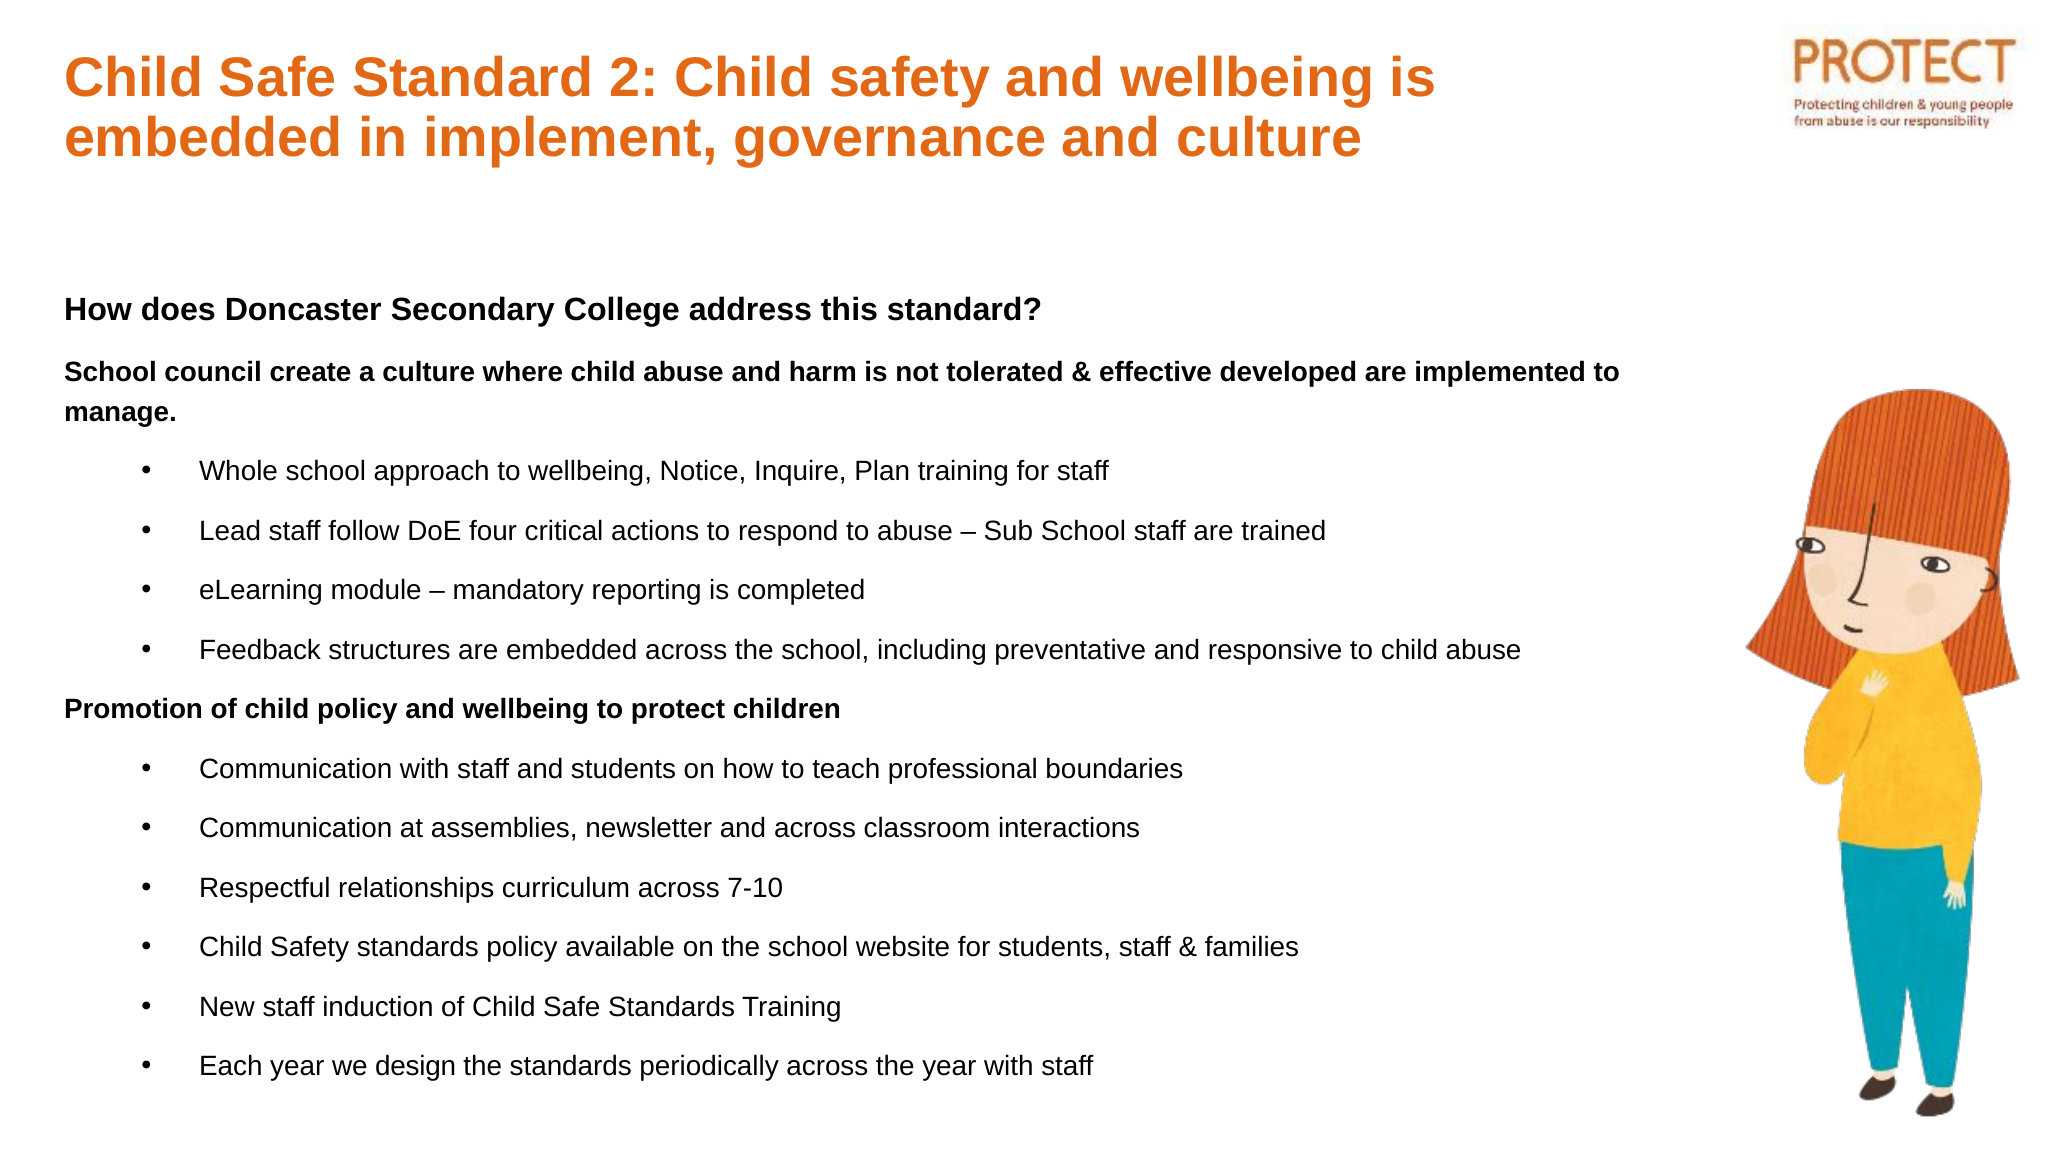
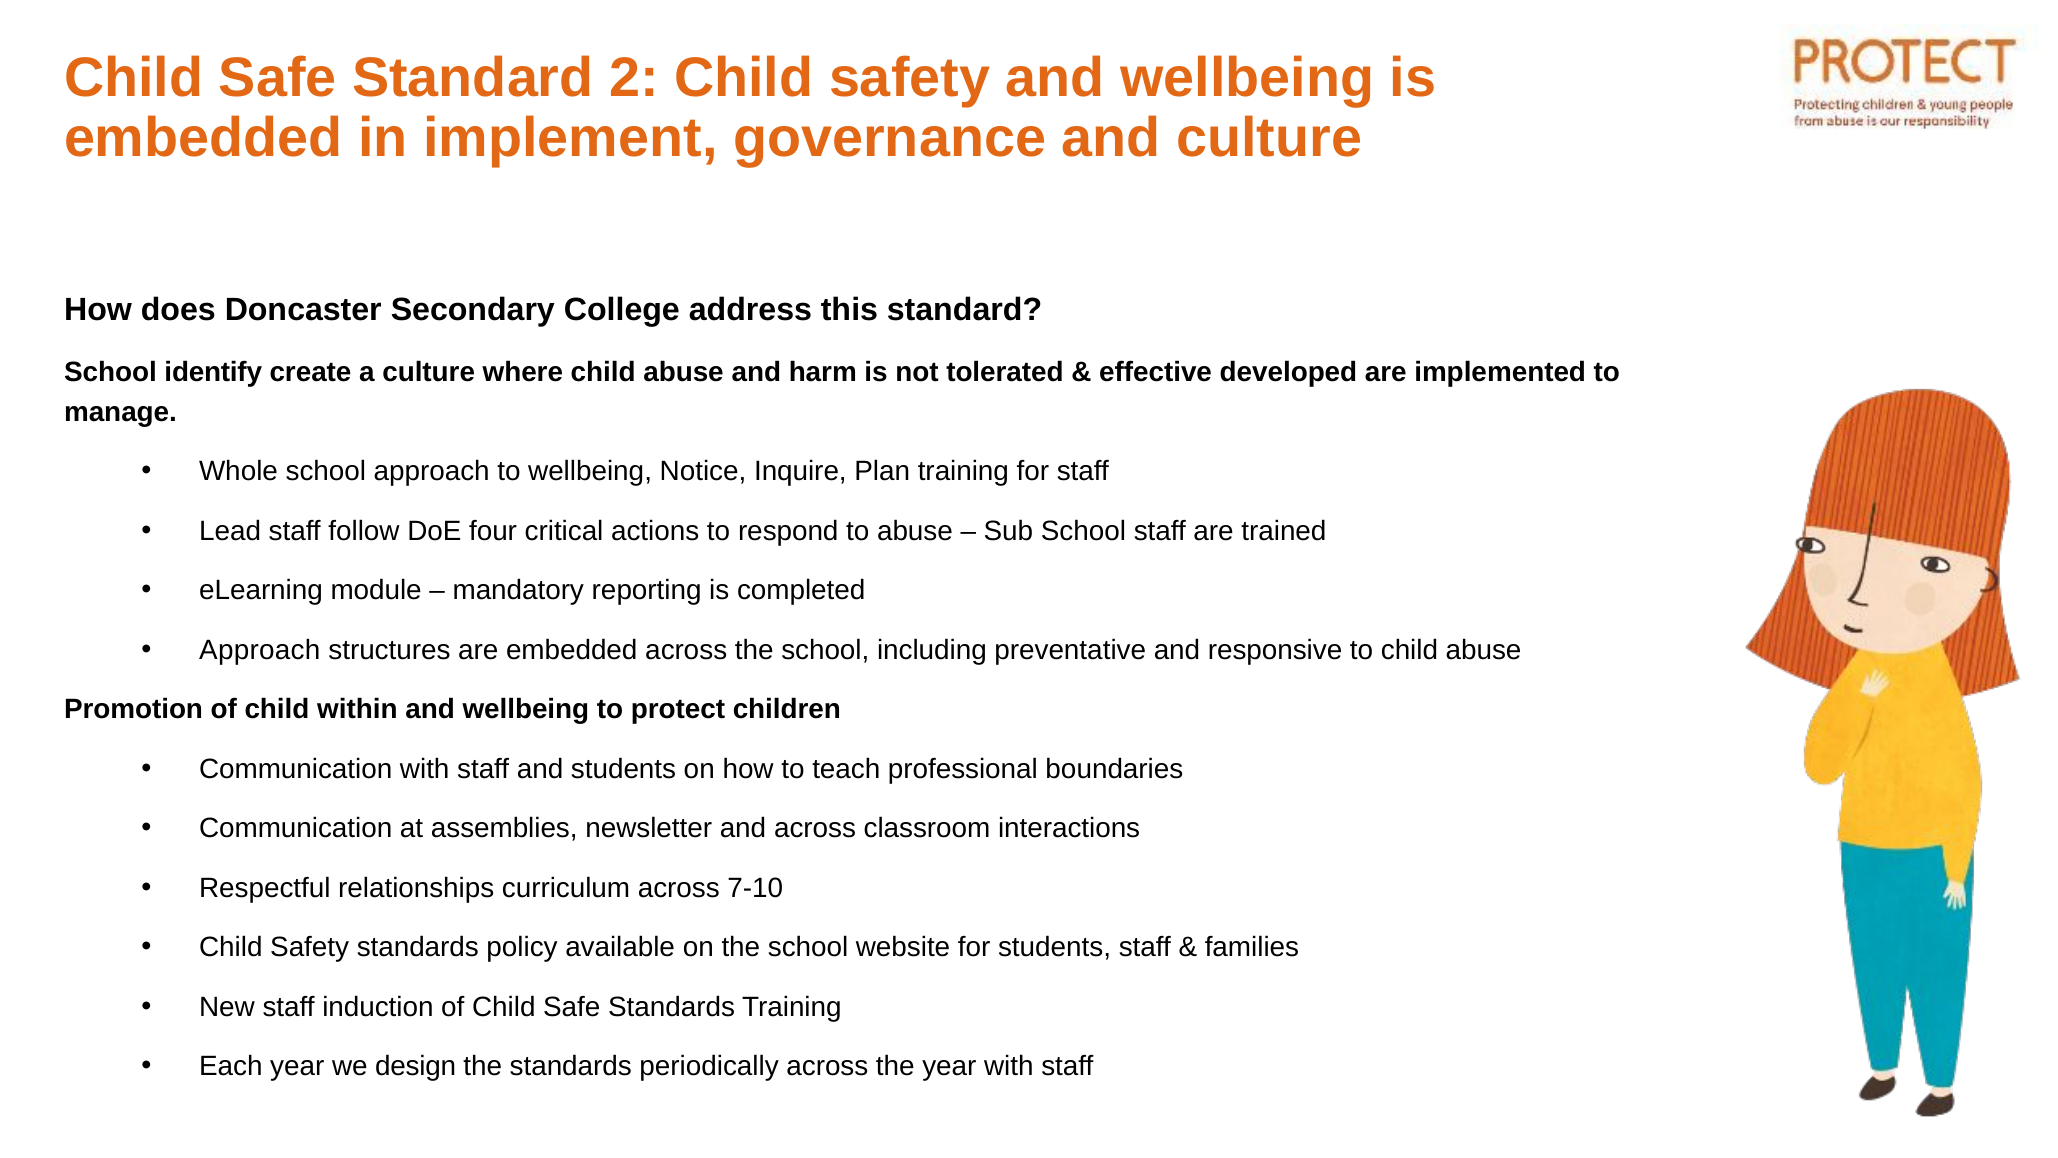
council: council -> identify (213, 372)
Feedback: Feedback -> Approach (260, 650)
child policy: policy -> within (357, 709)
